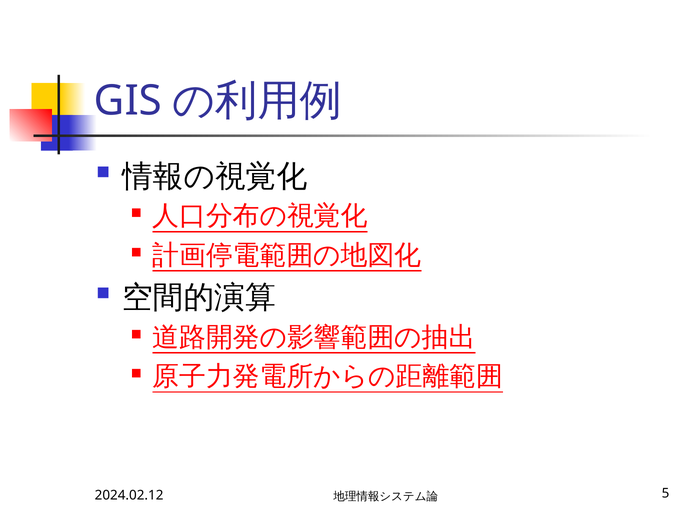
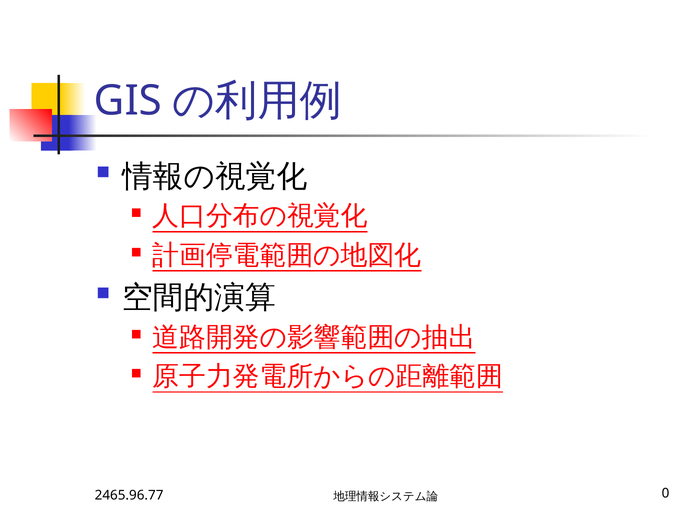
2024.02.12: 2024.02.12 -> 2465.96.77 (129, 496)
5: 5 -> 0 (665, 494)
